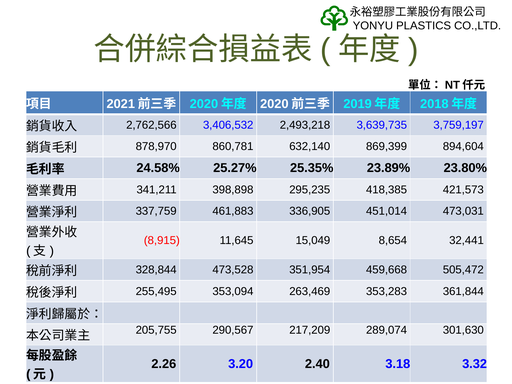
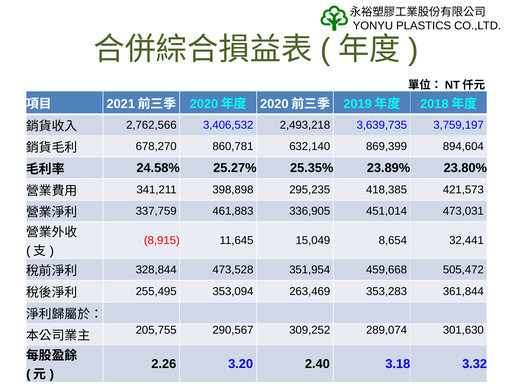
878,970: 878,970 -> 678,270 (156, 146)
217,209: 217,209 -> 309,252 (310, 330)
